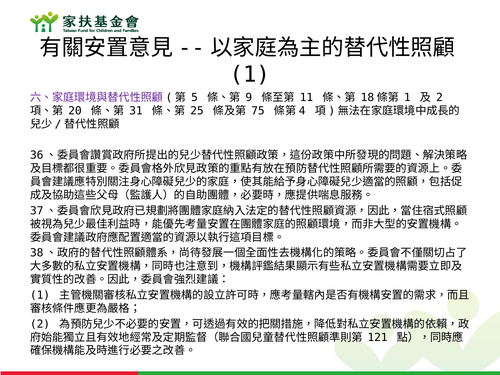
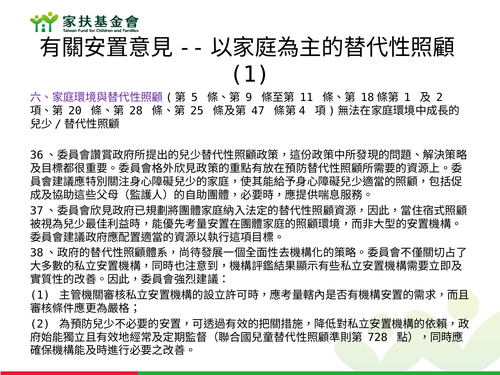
31: 31 -> 28 (136, 111)
75: 75 -> 47 (258, 111)
121: 121 -> 728 (378, 337)
